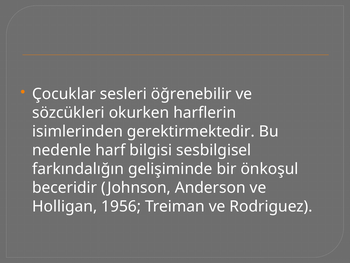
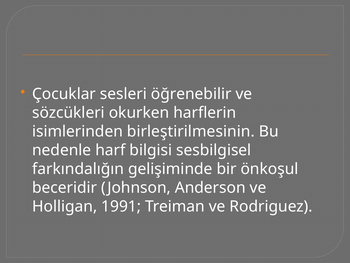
gerektirmektedir: gerektirmektedir -> birleştirilmesinin (191, 131)
1956: 1956 -> 1991 (121, 206)
